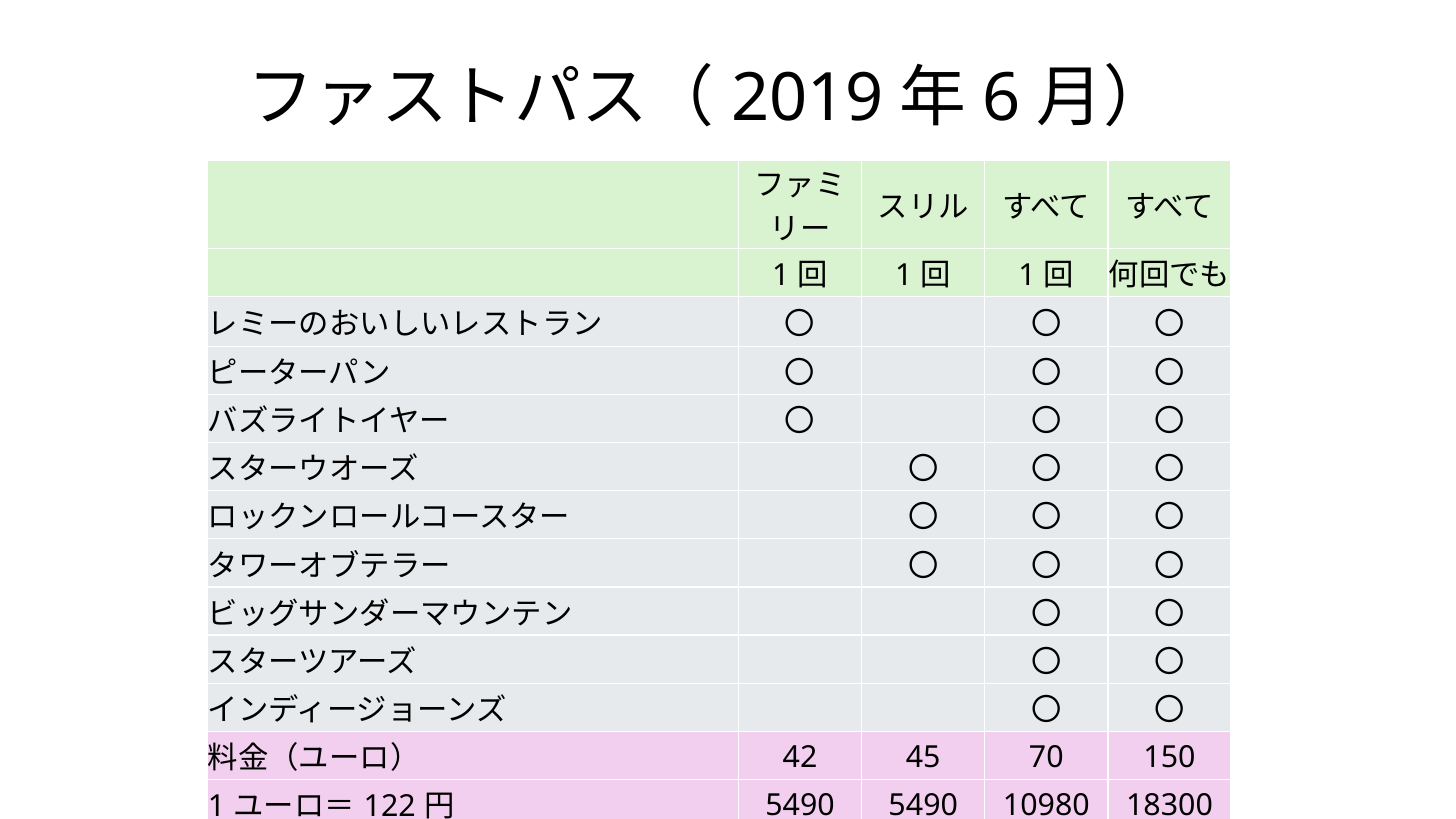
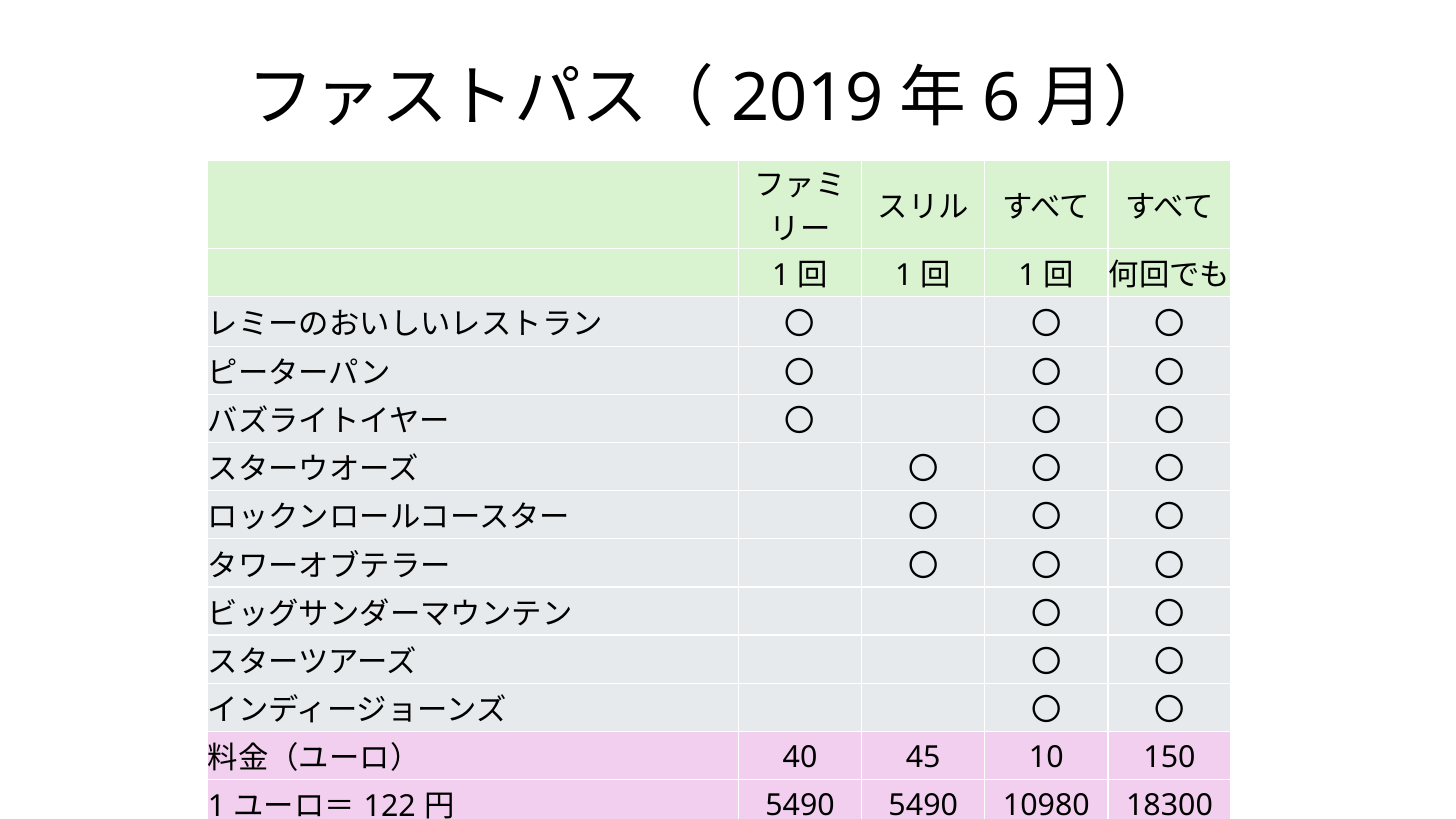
42: 42 -> 40 (800, 757)
70: 70 -> 10 (1046, 757)
